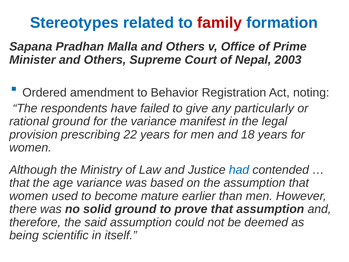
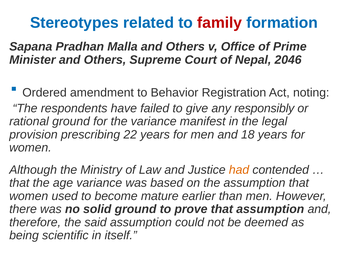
2003: 2003 -> 2046 (288, 60)
particularly: particularly -> responsibly (264, 108)
had colour: blue -> orange (239, 170)
